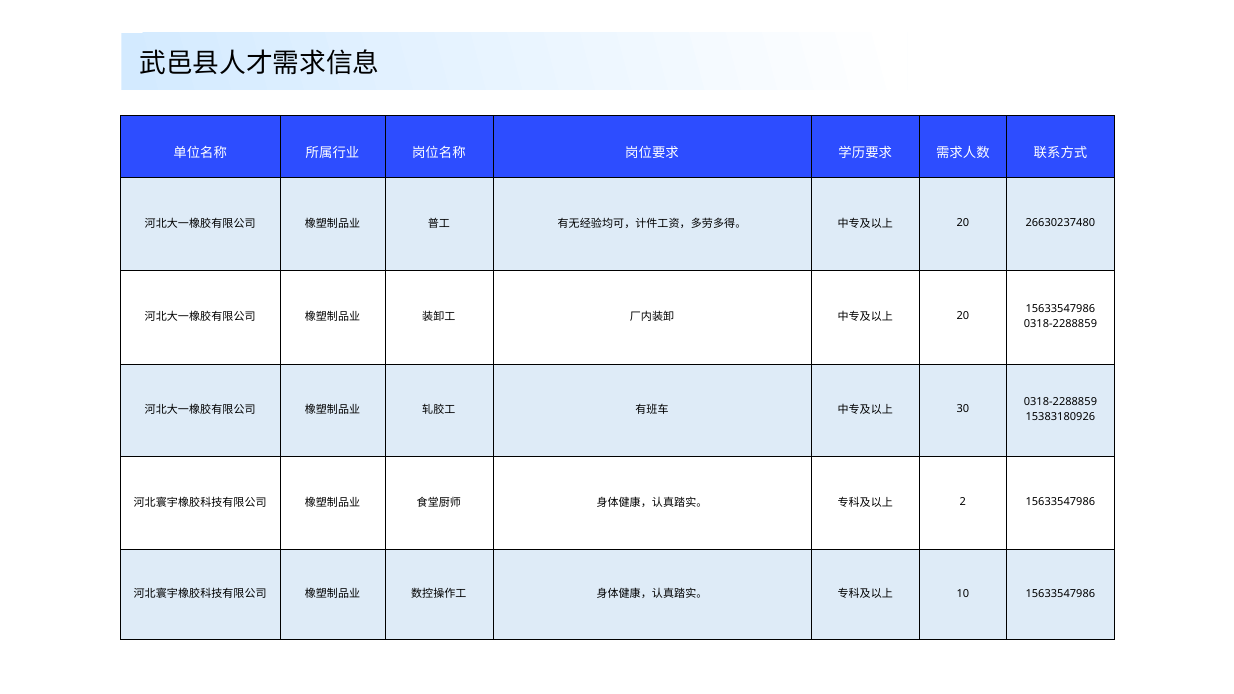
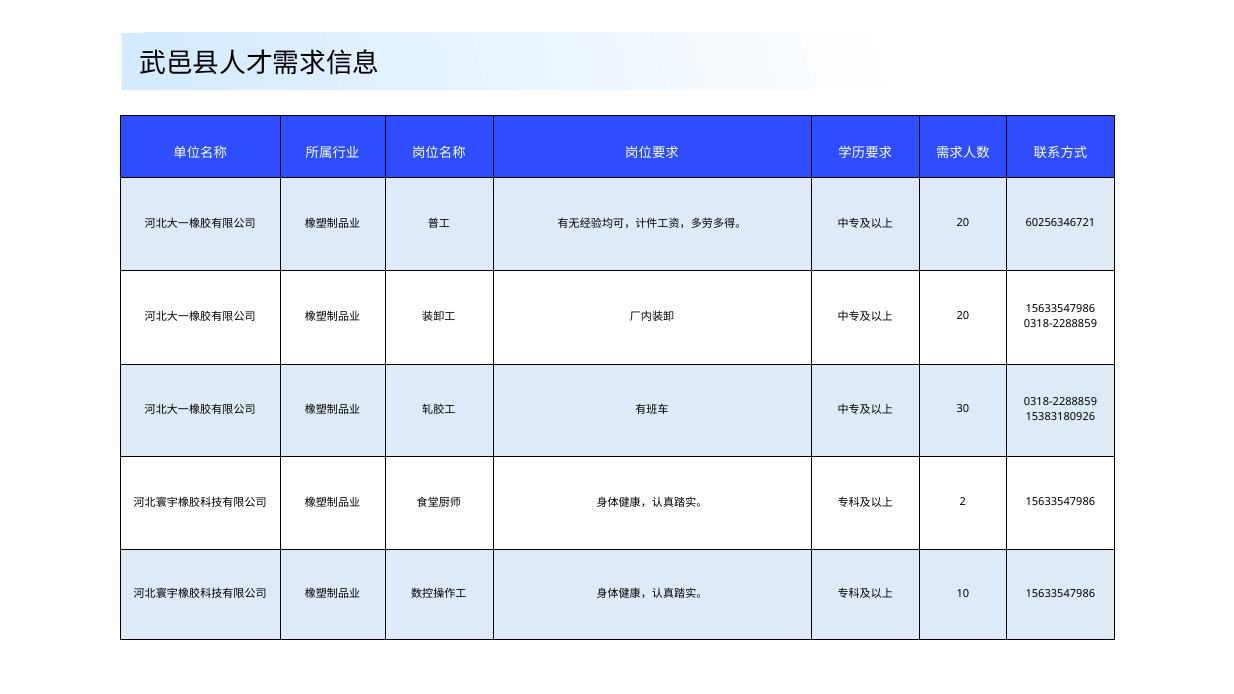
26630237480: 26630237480 -> 60256346721 (1060, 223)
